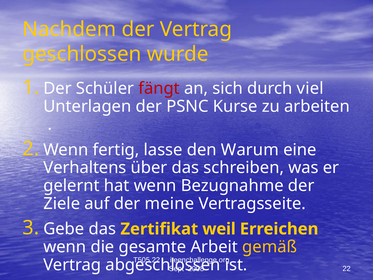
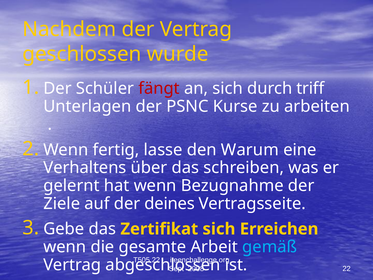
viel: viel -> triff (310, 88)
meine: meine -> deines (170, 203)
Zertifikat weil: weil -> sich (219, 229)
gemäß colour: yellow -> light blue (270, 247)
